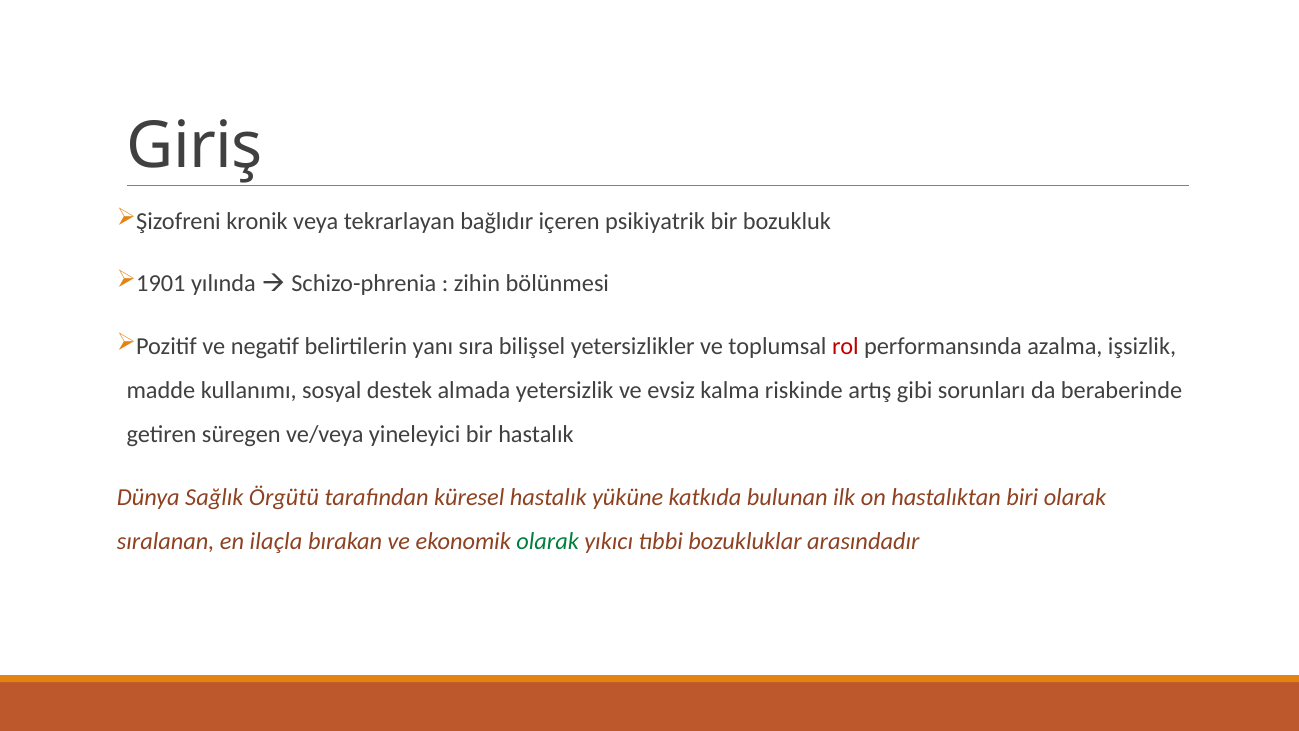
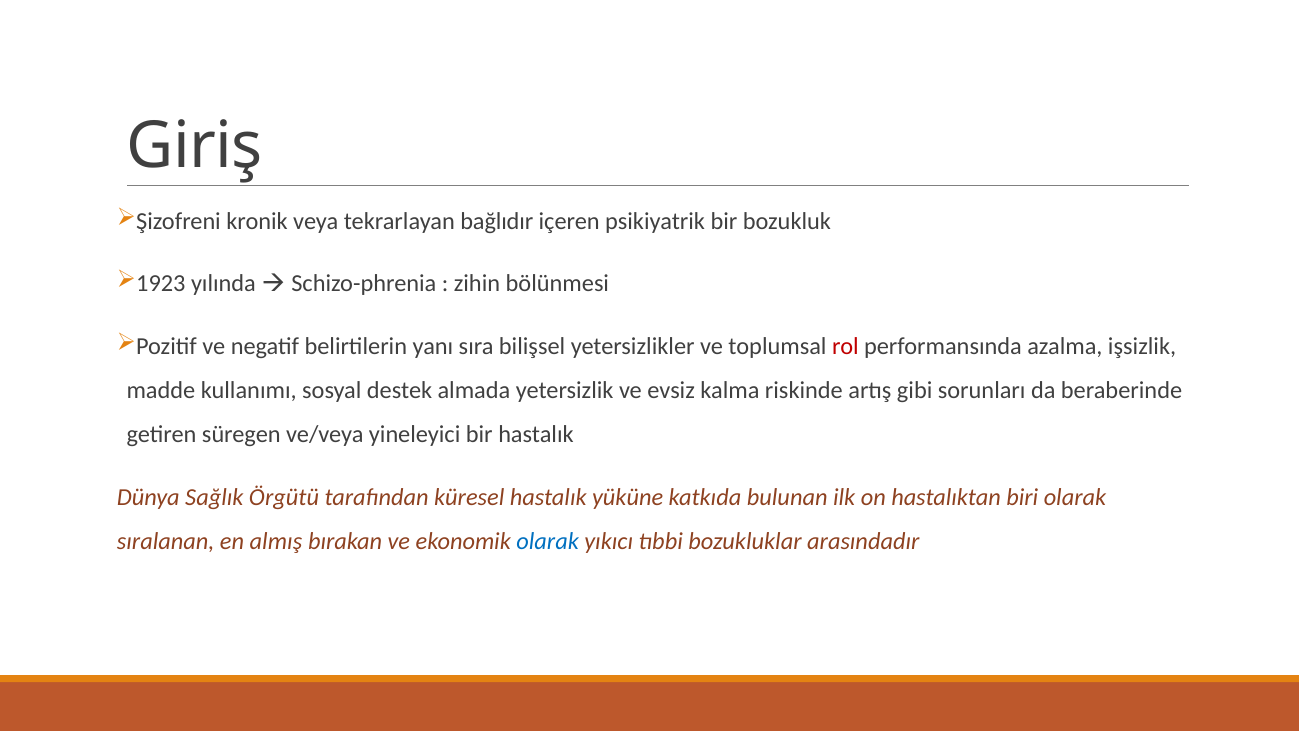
1901: 1901 -> 1923 (161, 284)
ilaçla: ilaçla -> almış (276, 541)
olarak colour: green -> blue (548, 541)
